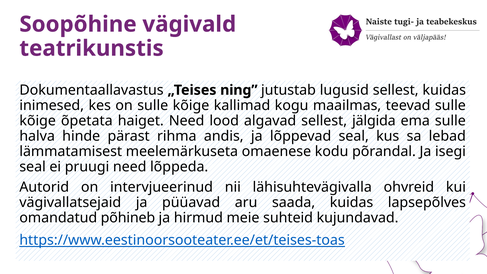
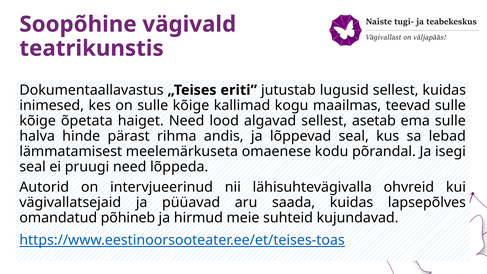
ning: ning -> eriti (239, 90)
jälgida: jälgida -> asetab (374, 121)
